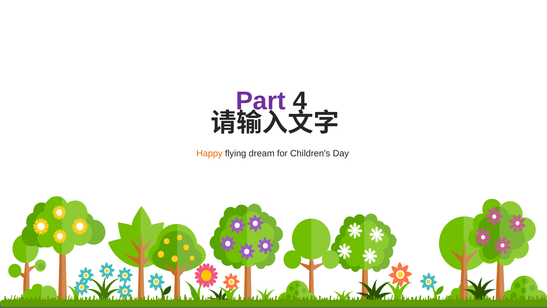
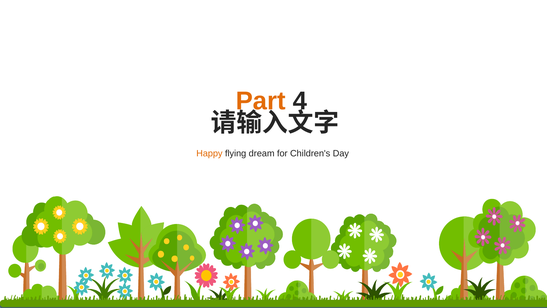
Part colour: purple -> orange (261, 101)
